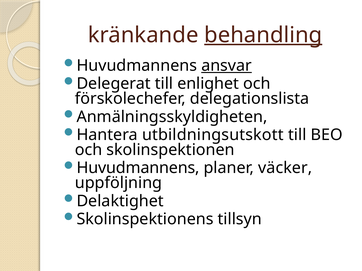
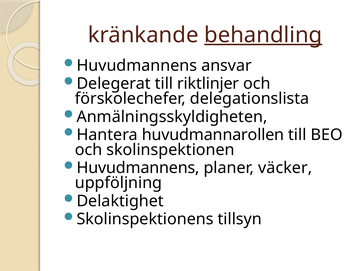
ansvar underline: present -> none (227, 66)
enlighet: enlighet -> riktlinjer (208, 84)
utbildningsutskott: utbildningsutskott -> huvudmannarollen (213, 135)
